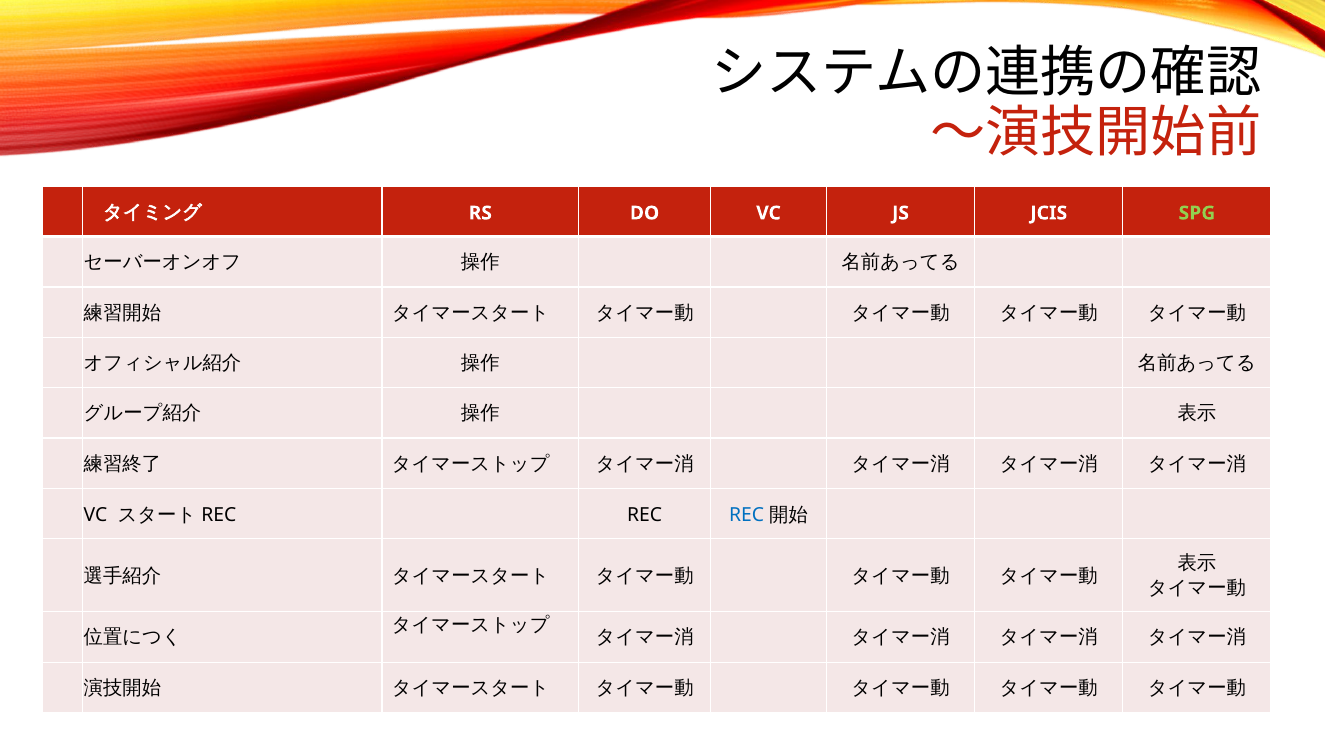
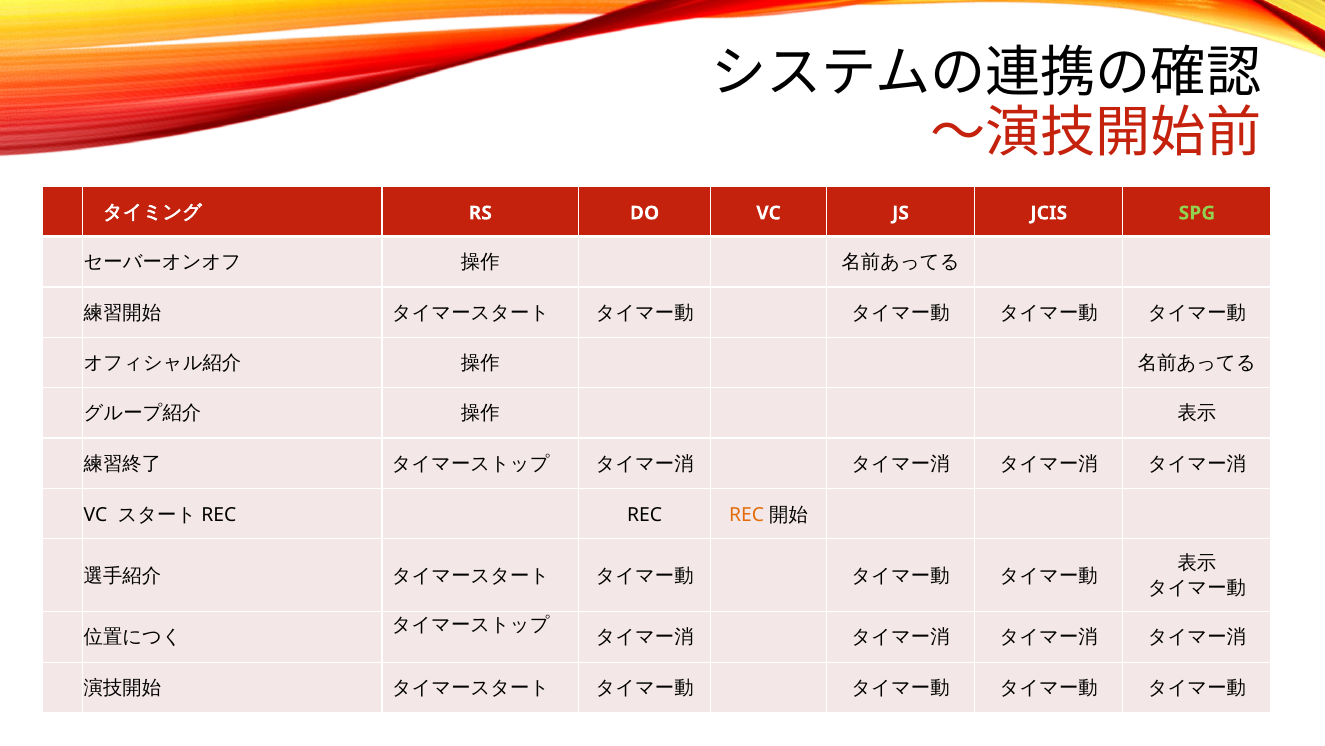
REC colour: blue -> orange (747, 515)
